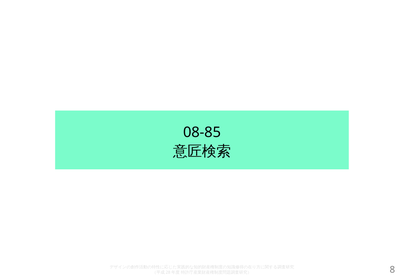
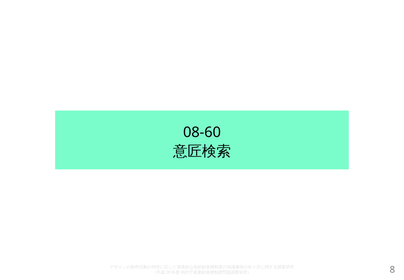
08-85: 08-85 -> 08-60 (202, 132)
